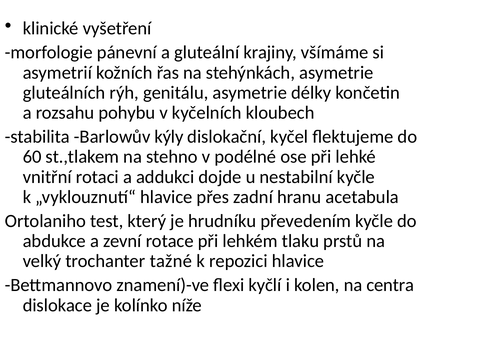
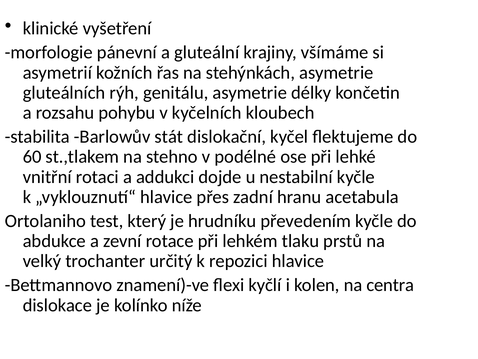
kýly: kýly -> stát (169, 136)
tažné: tažné -> určitý (171, 261)
